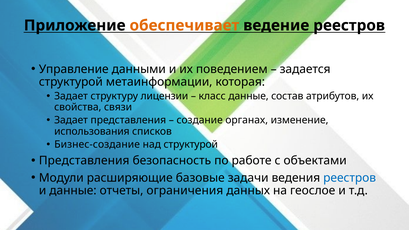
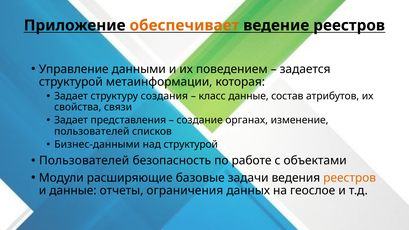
лицензии: лицензии -> создания (164, 96)
использования: использования -> пользователей (92, 131)
Бизнес-создание: Бизнес-создание -> Бизнес-данными (97, 144)
Представления: Представления -> Пользователей (84, 161)
реестров colour: blue -> orange (350, 178)
